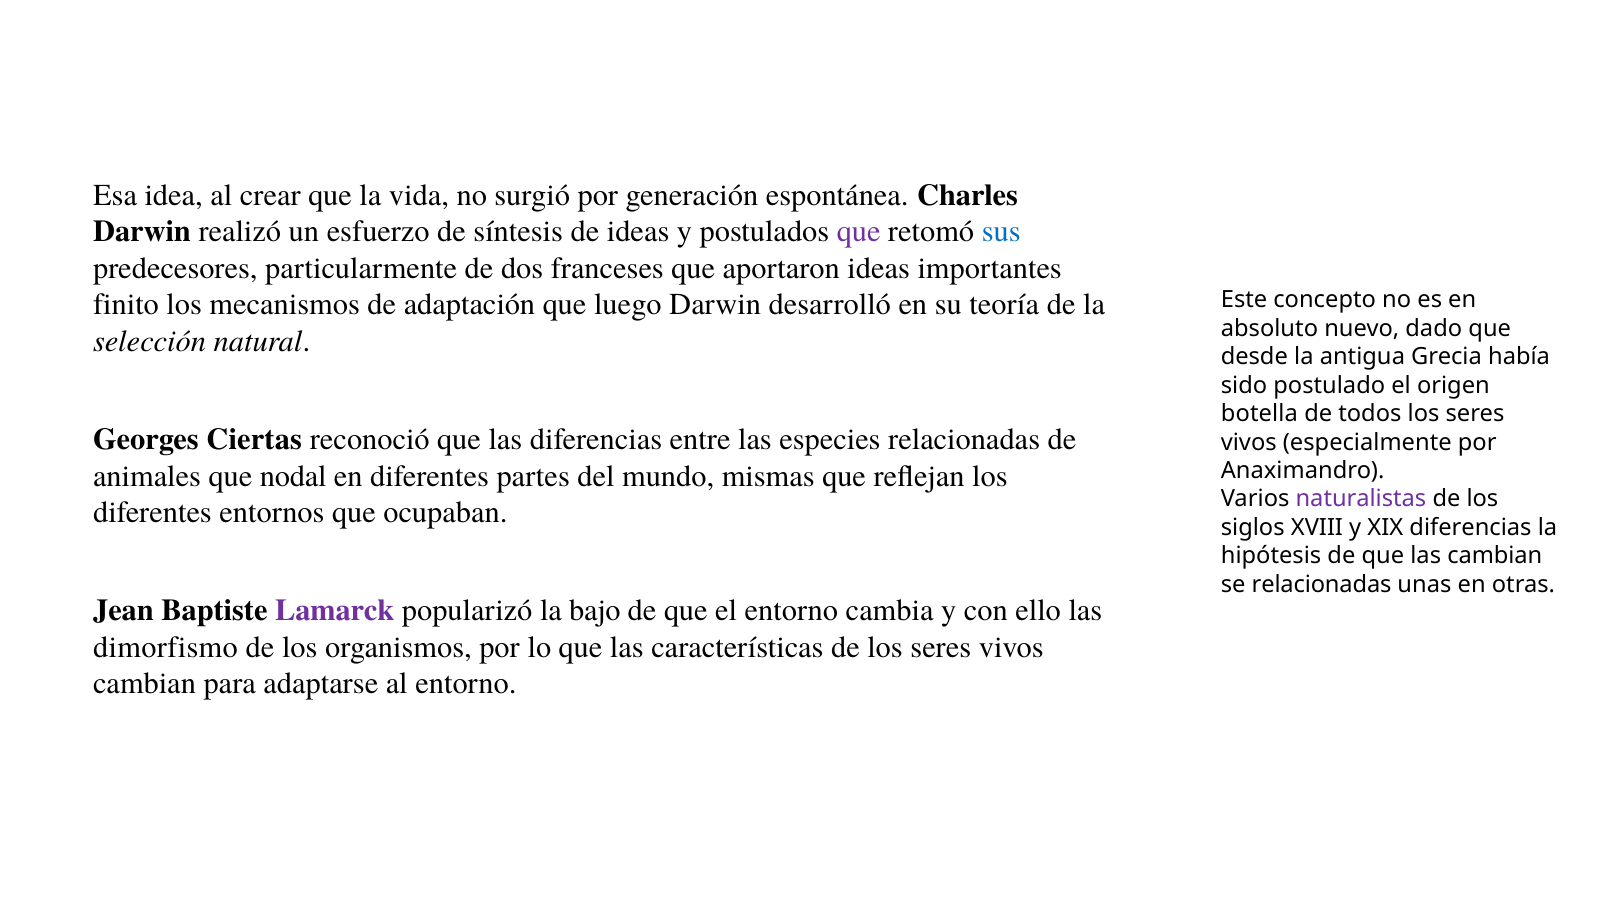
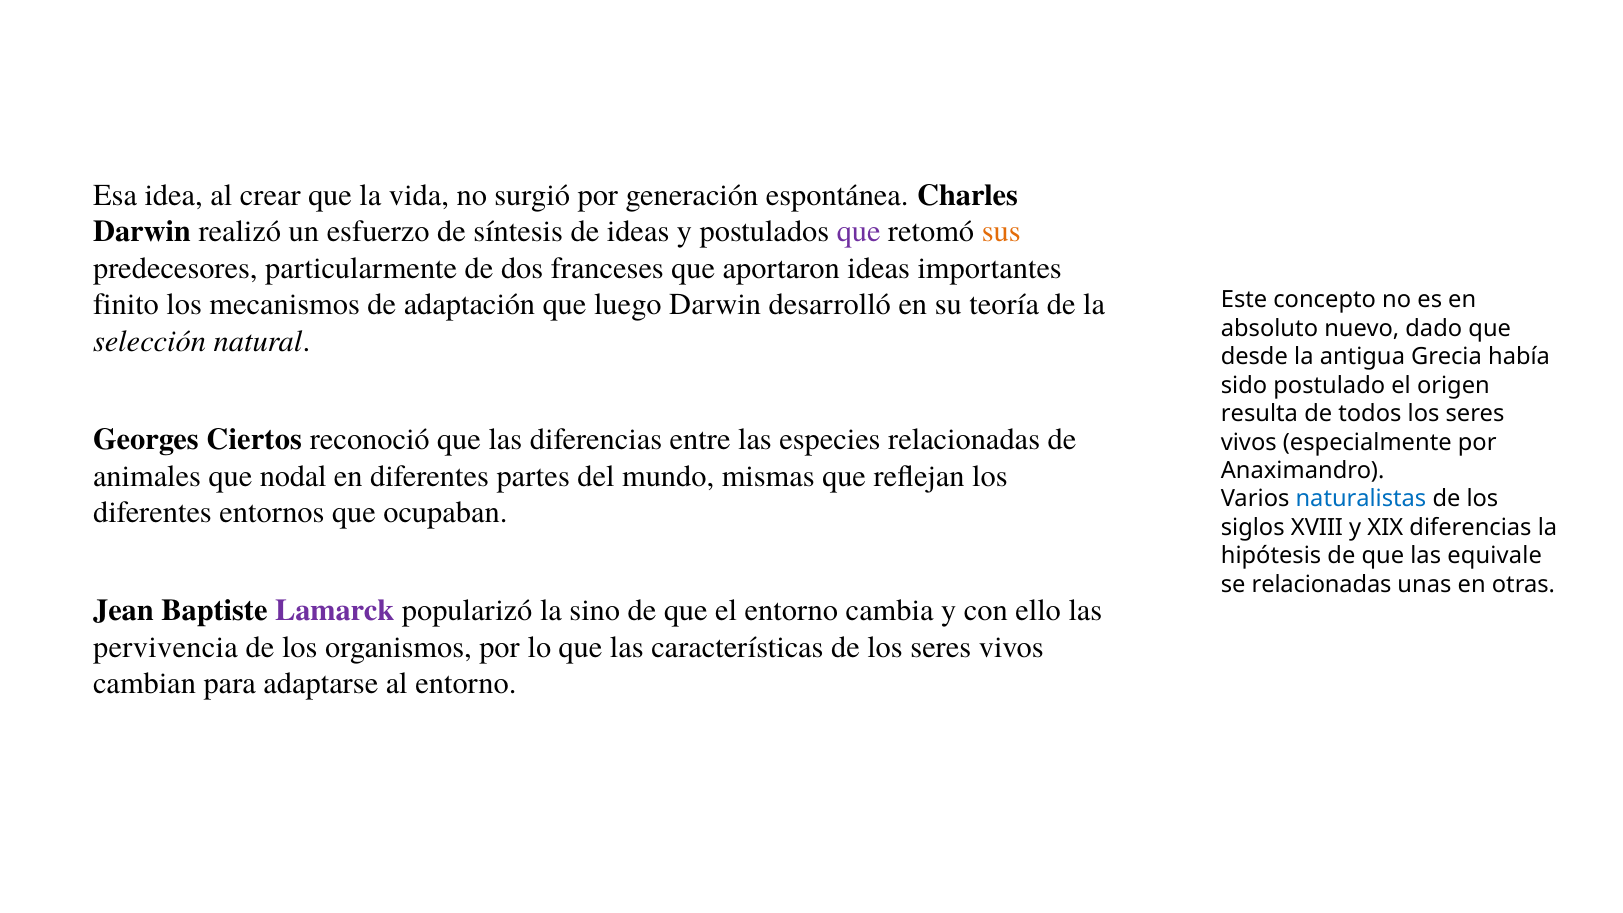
sus colour: blue -> orange (1001, 232)
botella: botella -> resulta (1259, 414)
Ciertas: Ciertas -> Ciertos (254, 440)
naturalistas colour: purple -> blue (1361, 499)
las cambian: cambian -> equivale (1495, 556)
bajo: bajo -> sino (595, 611)
dimorfismo: dimorfismo -> pervivencia (166, 647)
